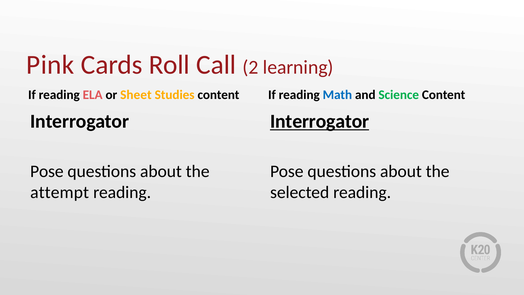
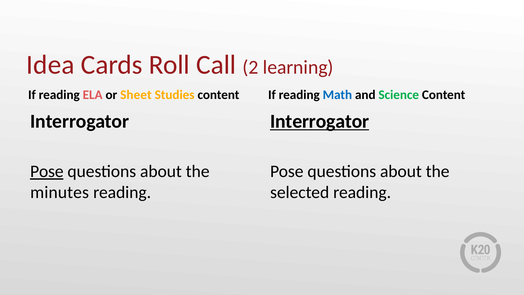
Pink: Pink -> Idea (50, 65)
Pose underline: none -> present (47, 171)
attempt: attempt -> minutes (60, 192)
